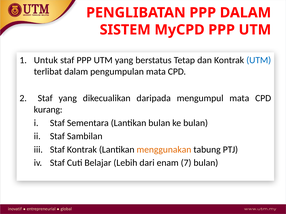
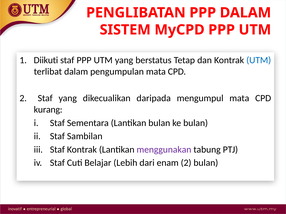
Untuk: Untuk -> Diikuti (46, 60)
menggunakan colour: orange -> purple (164, 150)
enam 7: 7 -> 2 (186, 163)
